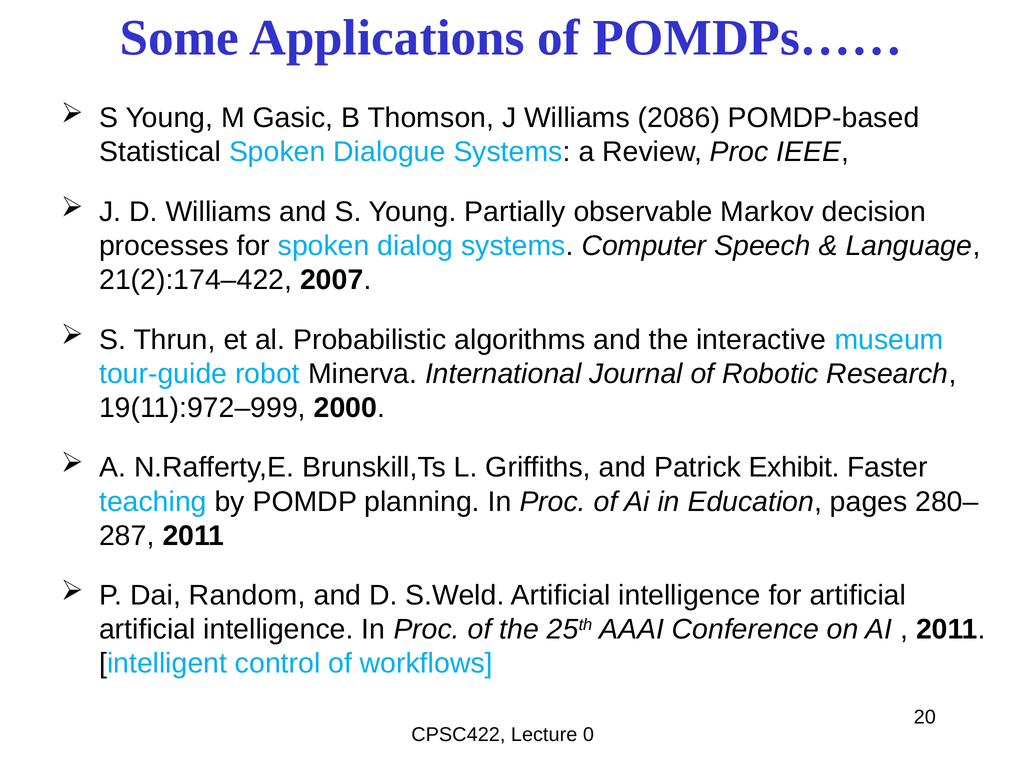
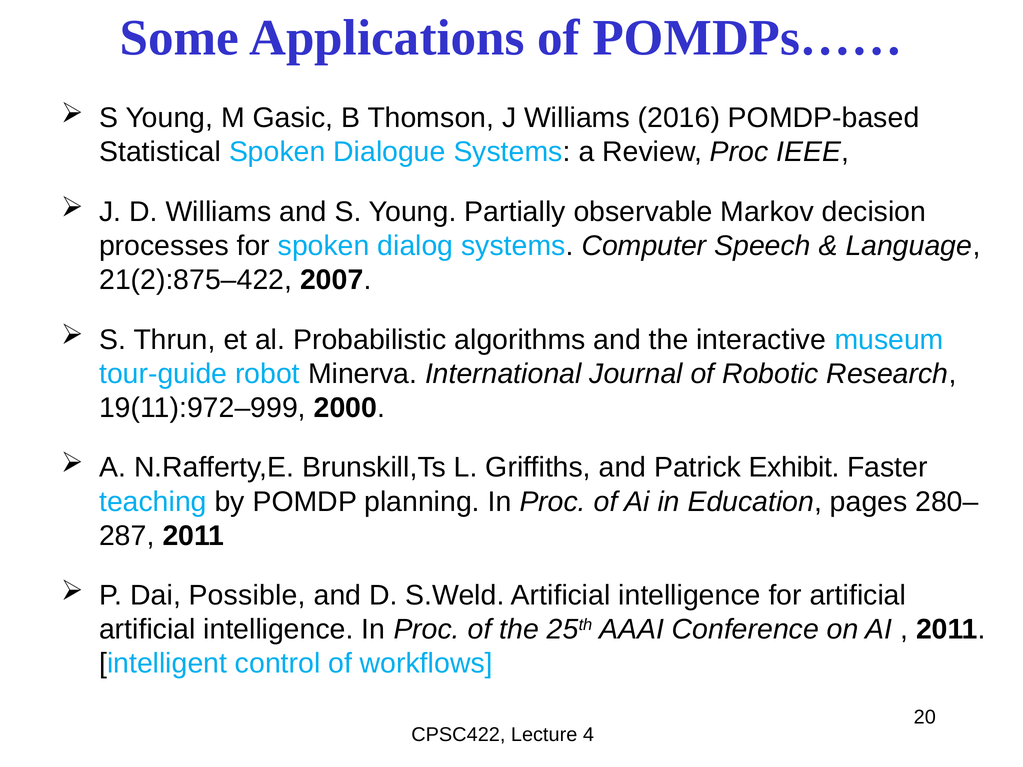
2086: 2086 -> 2016 (679, 118)
21(2):174–422: 21(2):174–422 -> 21(2):875–422 (196, 280)
Random: Random -> Possible (247, 596)
0: 0 -> 4 (588, 735)
